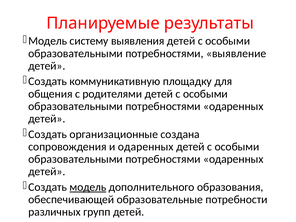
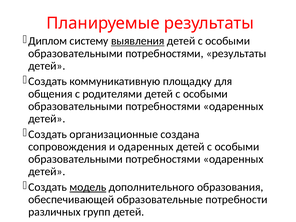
Модель: Модель -> Диплом (48, 41)
выявления underline: none -> present (138, 41)
потребностями выявление: выявление -> результаты (236, 53)
